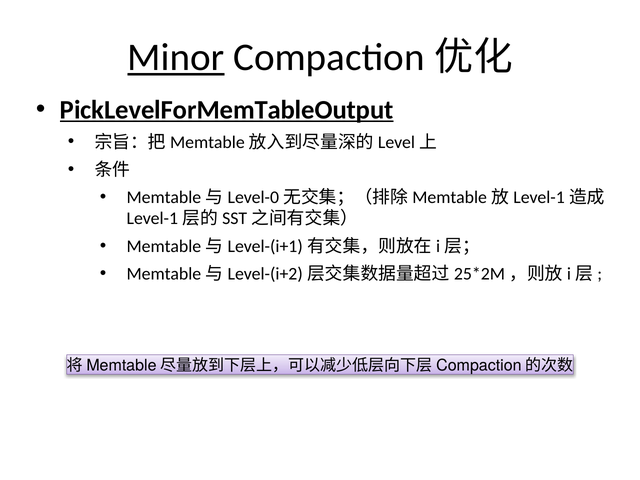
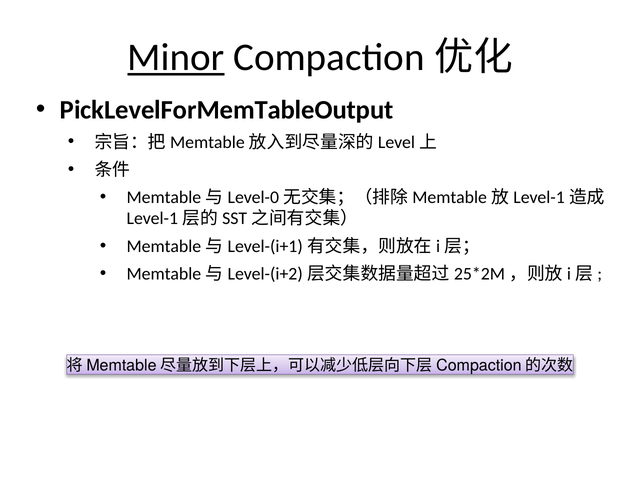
PickLevelForMemTableOutput underline: present -> none (227, 110)
